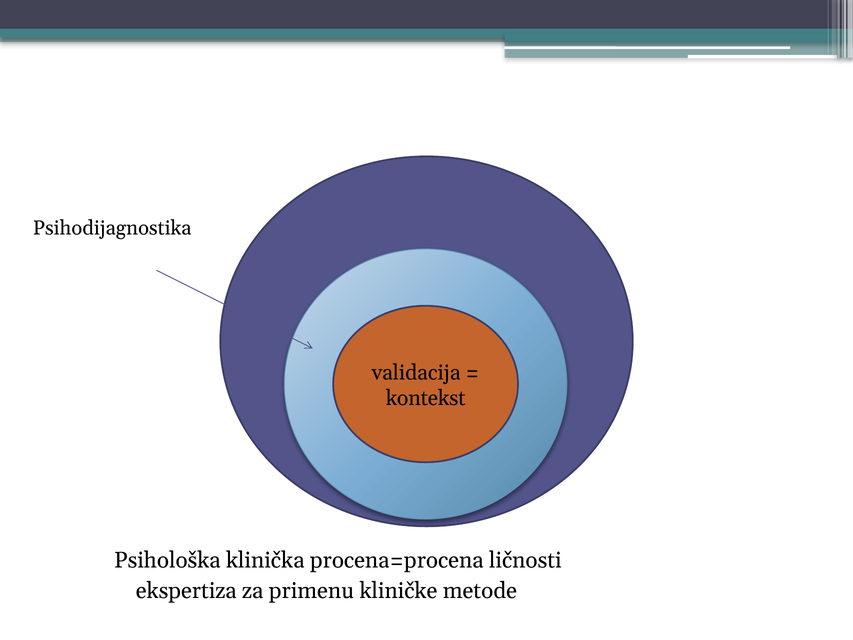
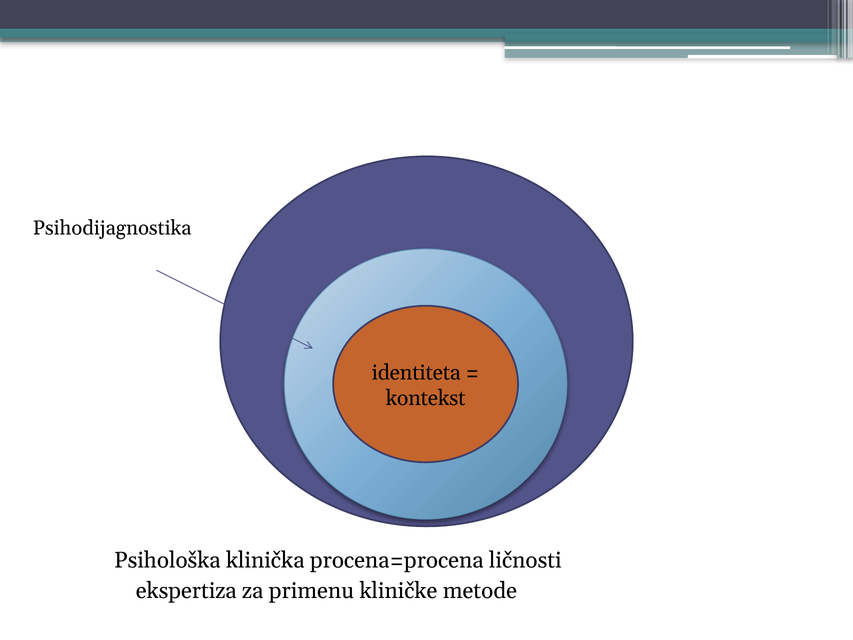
validacija: validacija -> identiteta (416, 373)
